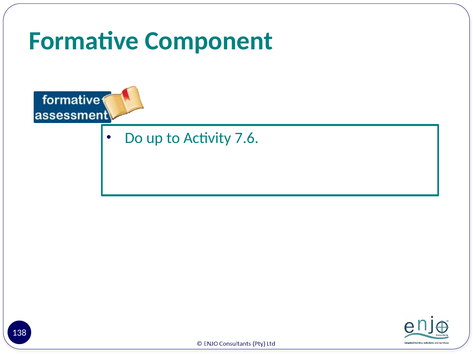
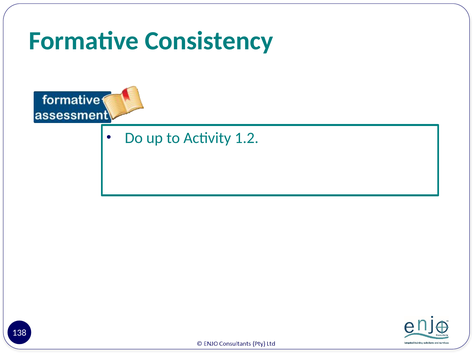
Component: Component -> Consistency (209, 41)
7.6: 7.6 -> 1.2 (247, 138)
